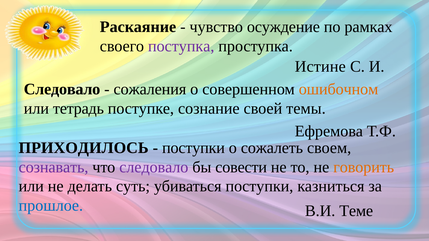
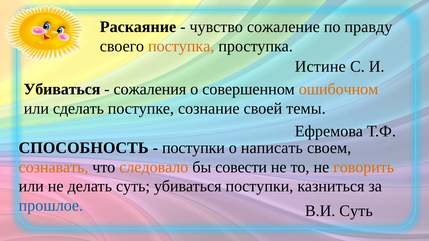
осуждение: осуждение -> сожаление (283, 27)
рамках: рамках -> правду (368, 27)
поступка colour: purple -> orange (181, 46)
Следовало: Следовало -> Убиваться (62, 89)
тетрадь: тетрадь -> сделать (78, 109)
ПРИХОДИЛОСЬ: ПРИХОДИЛОСЬ -> СПОСОБНОСТЬ (84, 148)
сожалеть: сожалеть -> написать (272, 148)
сознавать colour: purple -> orange (54, 167)
следовало colour: purple -> orange (154, 167)
В.И Теме: Теме -> Суть (356, 211)
